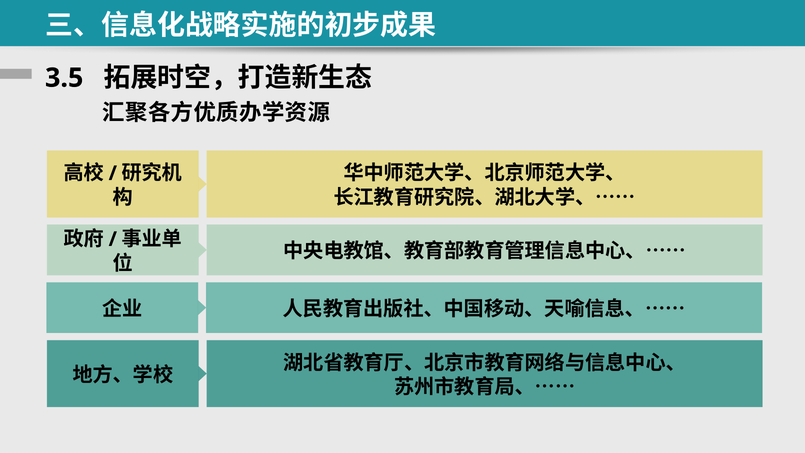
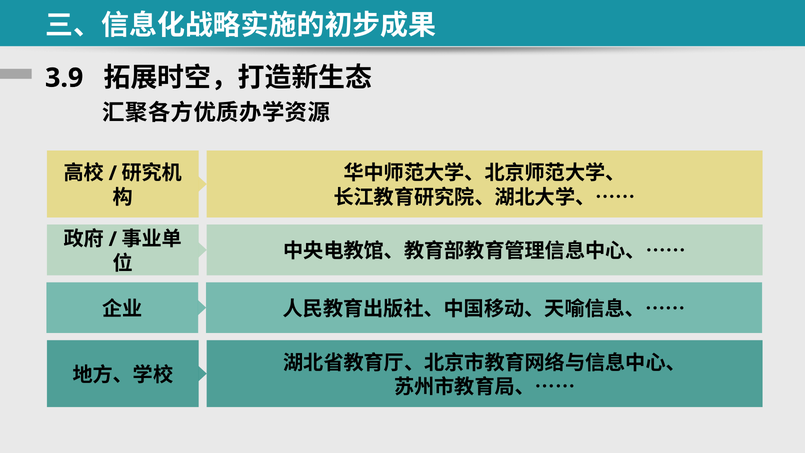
3.5: 3.5 -> 3.9 (64, 78)
